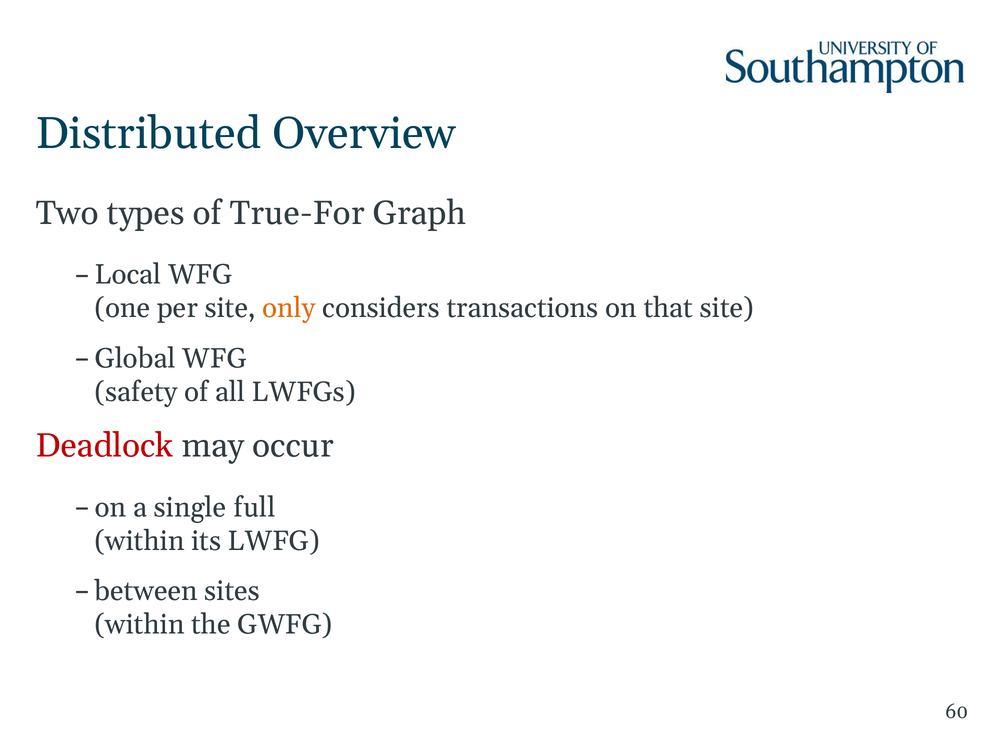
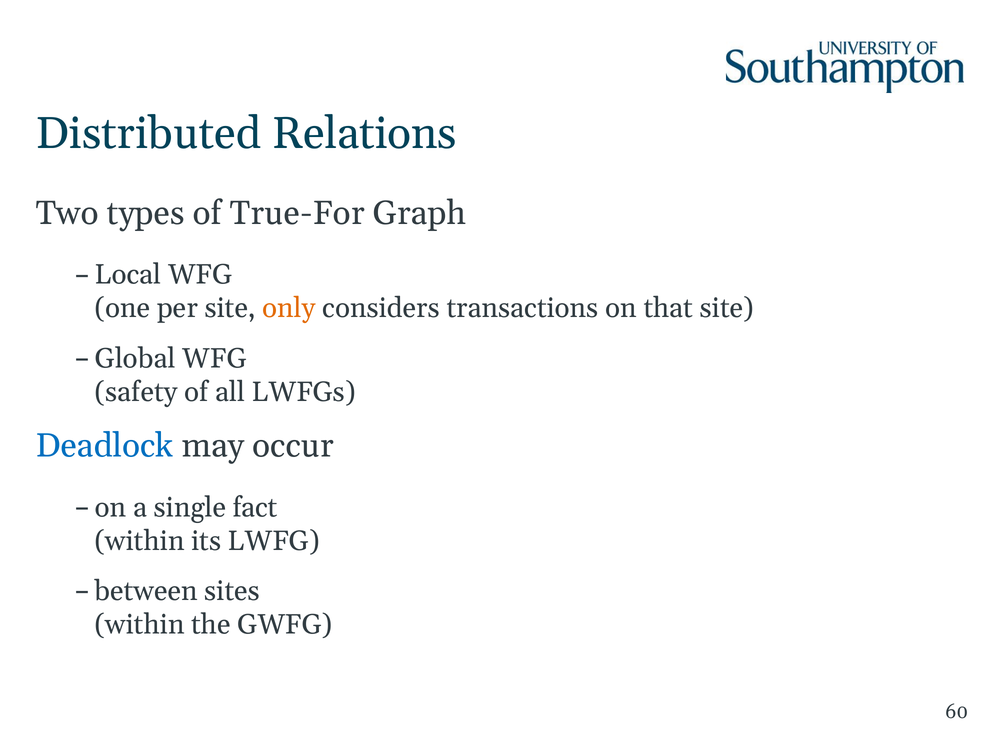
Overview: Overview -> Relations (364, 134)
Deadlock colour: red -> blue (104, 446)
full: full -> fact (255, 507)
